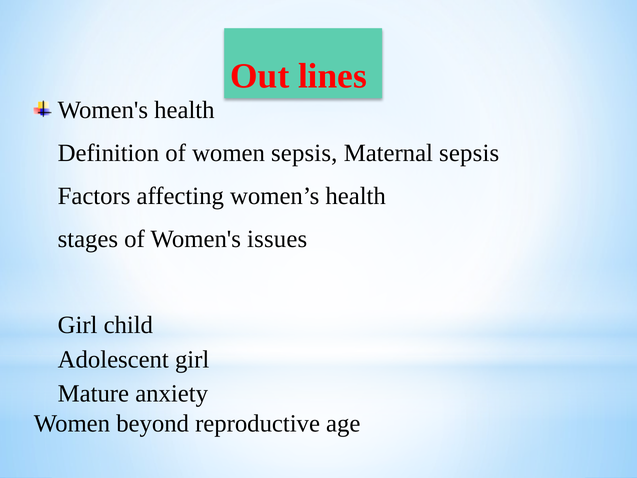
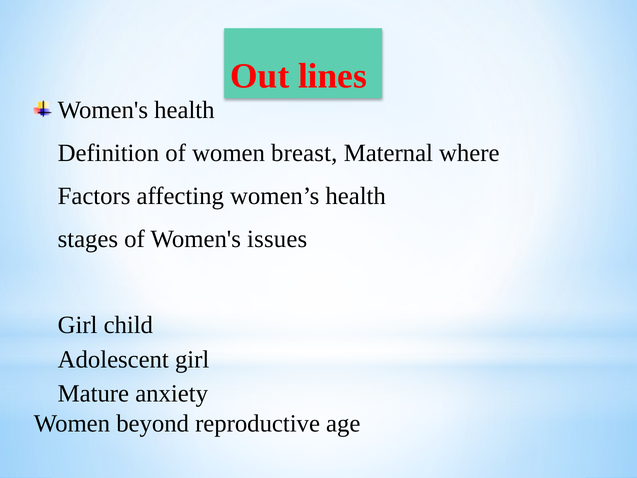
women sepsis: sepsis -> breast (304, 153)
Maternal sepsis: sepsis -> where (469, 153)
